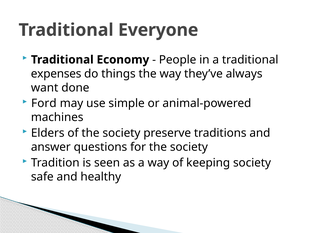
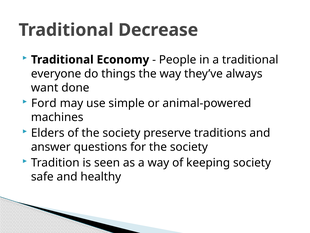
Everyone: Everyone -> Decrease (158, 30)
expenses: expenses -> everyone (56, 74)
